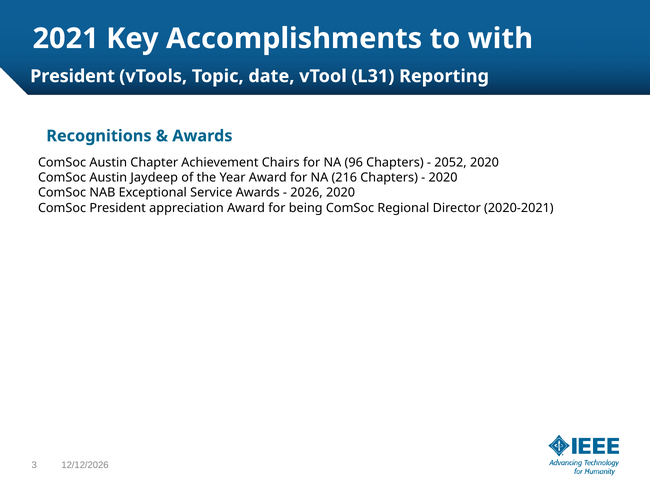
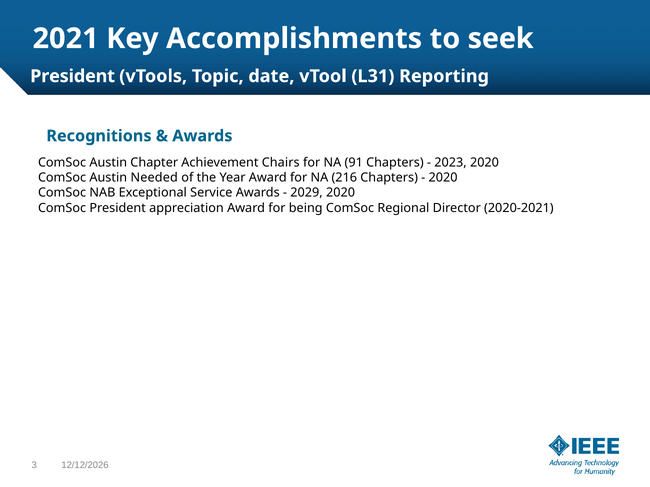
with: with -> seek (501, 39)
96: 96 -> 91 (354, 163)
2052: 2052 -> 2023 (451, 163)
Jaydeep: Jaydeep -> Needed (154, 178)
2026: 2026 -> 2029 (307, 193)
